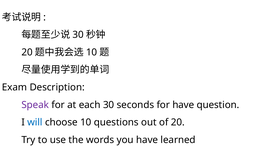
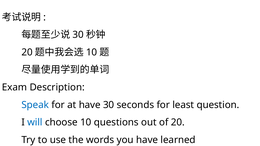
Speak colour: purple -> blue (35, 105)
at each: each -> have (90, 105)
for have: have -> least (183, 105)
